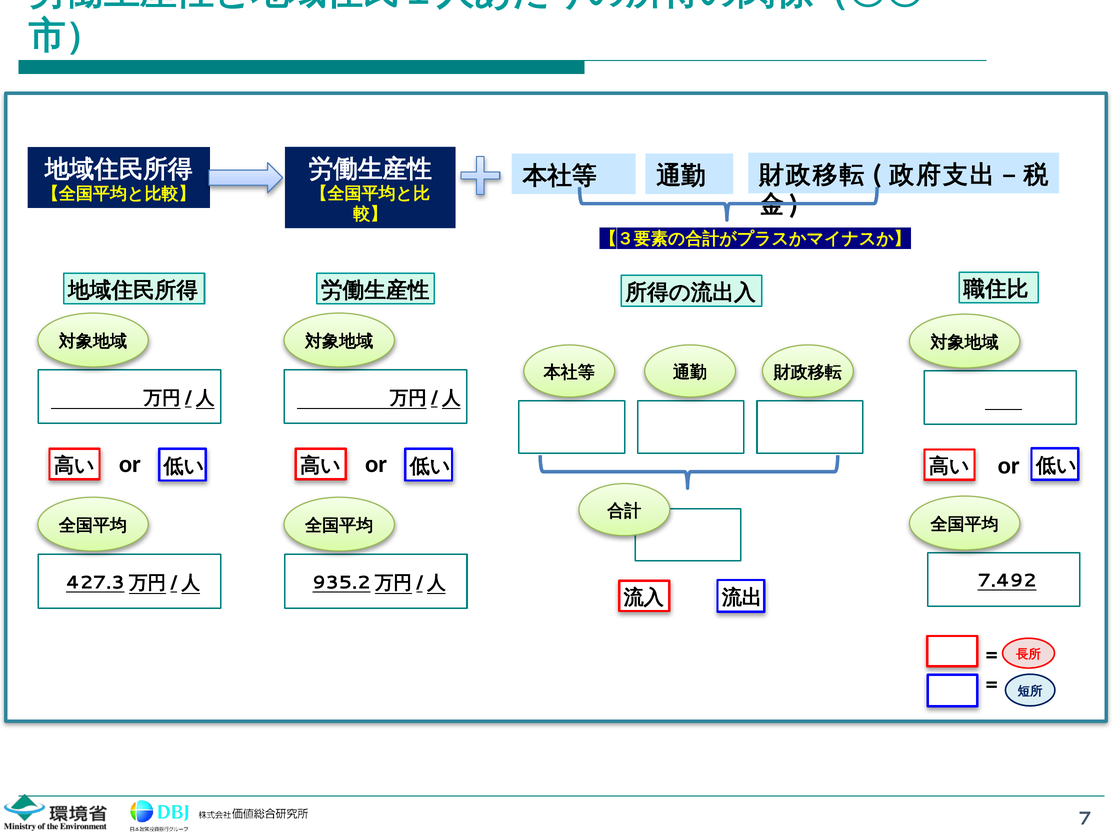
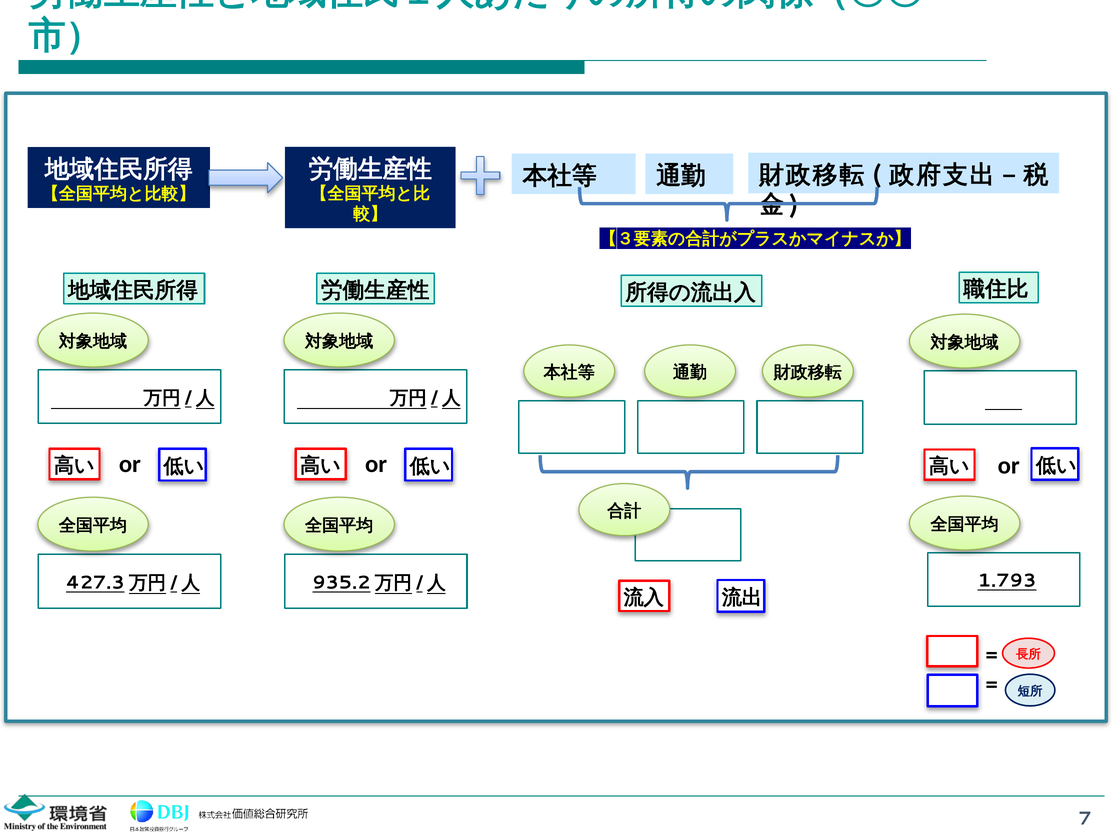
7.492: 7.492 -> 1.793 (1007, 581)
